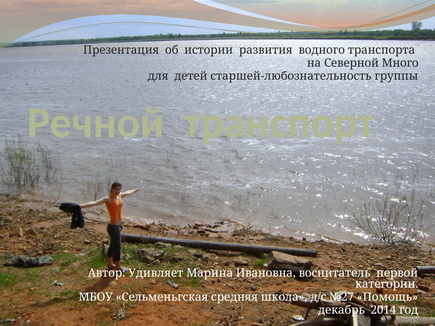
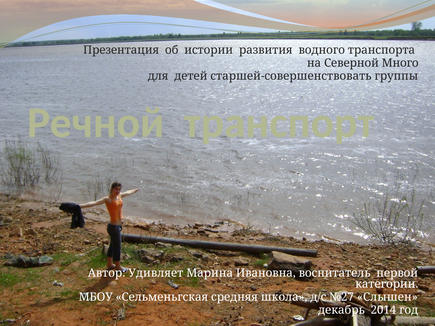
старшей-любознательность: старшей-любознательность -> старшей-совершенствовать (291, 76)
Помощь: Помощь -> Слышен (387, 297)
